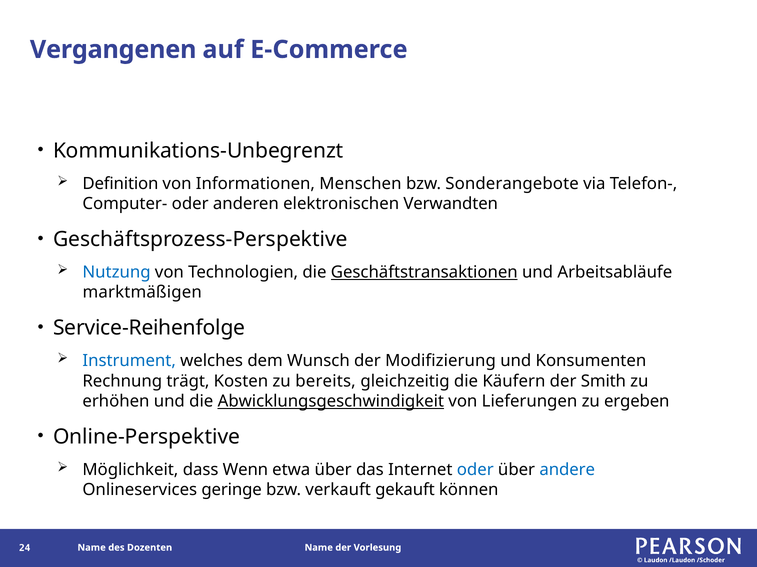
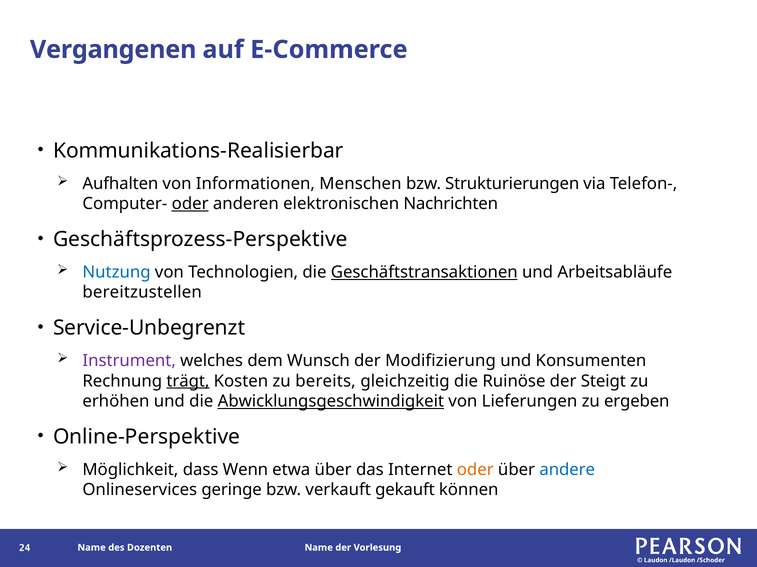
Kommunikations-Unbegrenzt: Kommunikations-Unbegrenzt -> Kommunikations-Realisierbar (198, 151)
Definition: Definition -> Aufhalten (120, 184)
Sonderangebote: Sonderangebote -> Strukturierungen (512, 184)
oder underline: none -> present (190, 204)
Verwandten: Verwandten -> Nachrichten (451, 204)
marktmäßigen: marktmäßigen -> bereitzustellen (142, 293)
Service-Reihenfolge: Service-Reihenfolge -> Service-Unbegrenzt (149, 328)
Instrument colour: blue -> purple (129, 361)
trägt underline: none -> present (188, 382)
Käufern: Käufern -> Ruinöse (514, 382)
Smith: Smith -> Steigt (603, 382)
oder colour: blue -> orange (475, 470)
